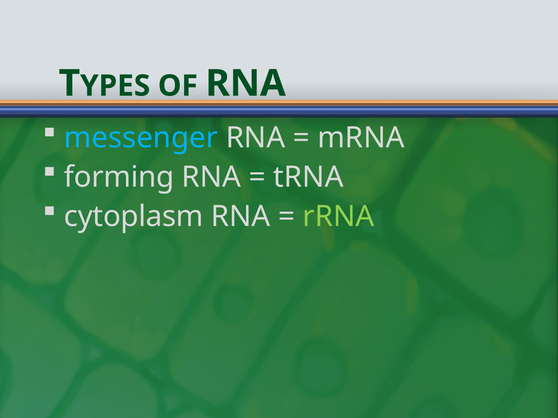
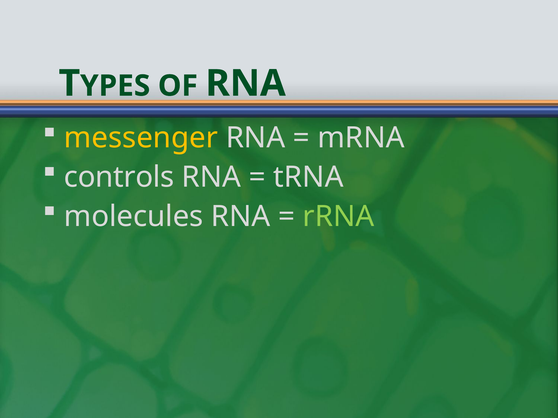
messenger colour: light blue -> yellow (141, 138)
forming: forming -> controls (119, 177)
cytoplasm: cytoplasm -> molecules (134, 217)
